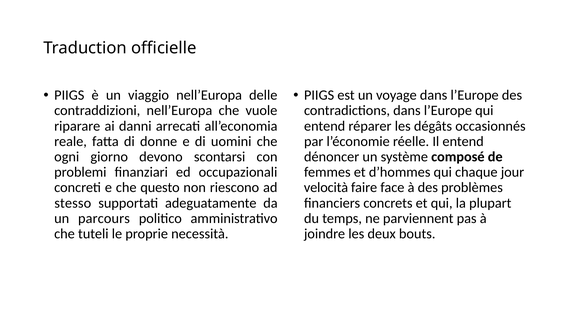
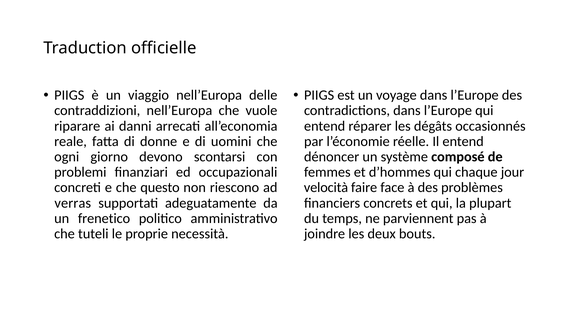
stesso: stesso -> verras (73, 203)
parcours: parcours -> frenetico (104, 219)
